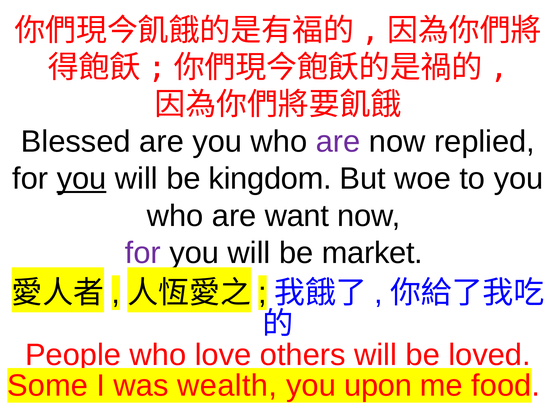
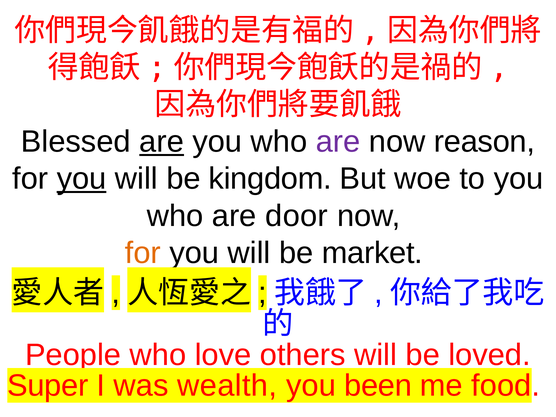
are underline: none -> present (162, 142)
replied: replied -> reason (485, 142)
want: want -> door (297, 216)
for colour: purple -> orange (143, 253)
Some: Some -> Super (48, 386)
upon: upon -> been (378, 386)
